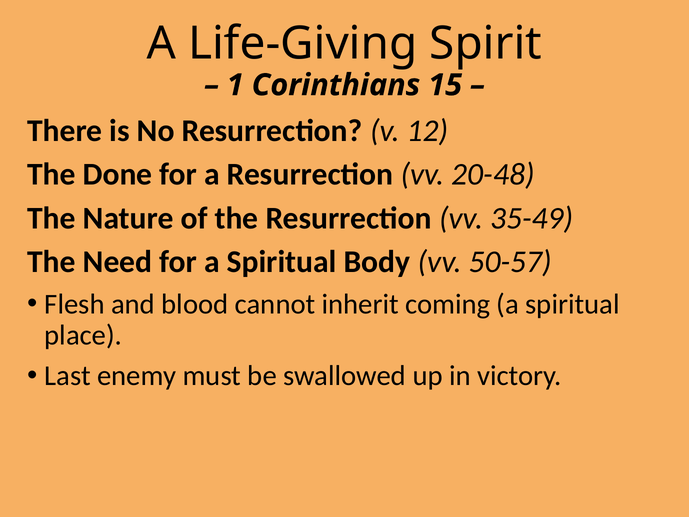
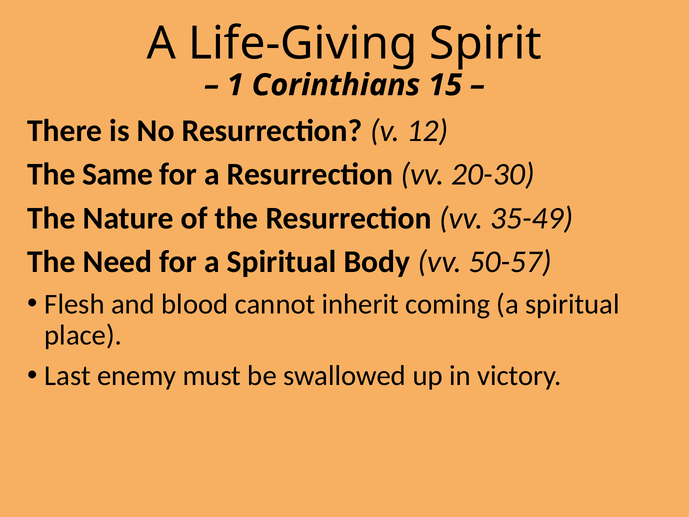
Done: Done -> Same (118, 174)
20-48: 20-48 -> 20-30 (493, 174)
